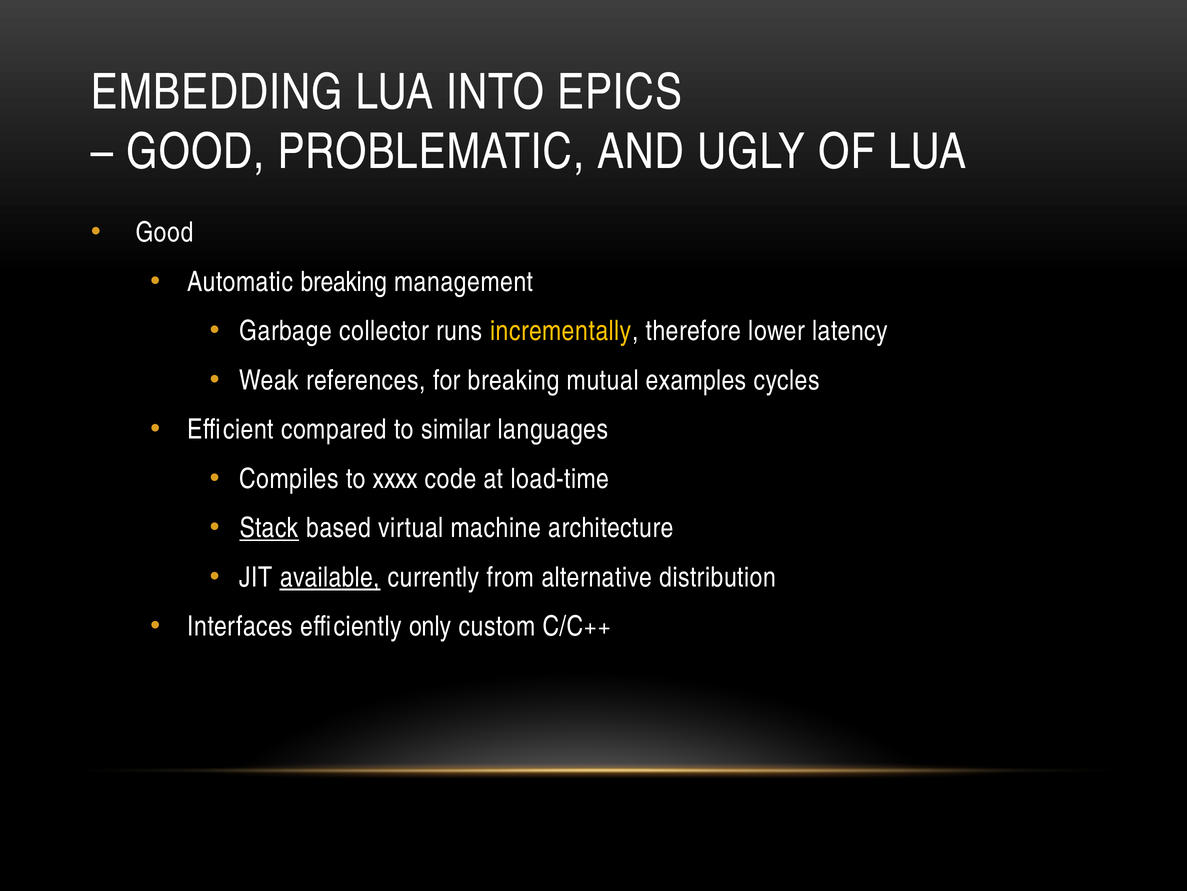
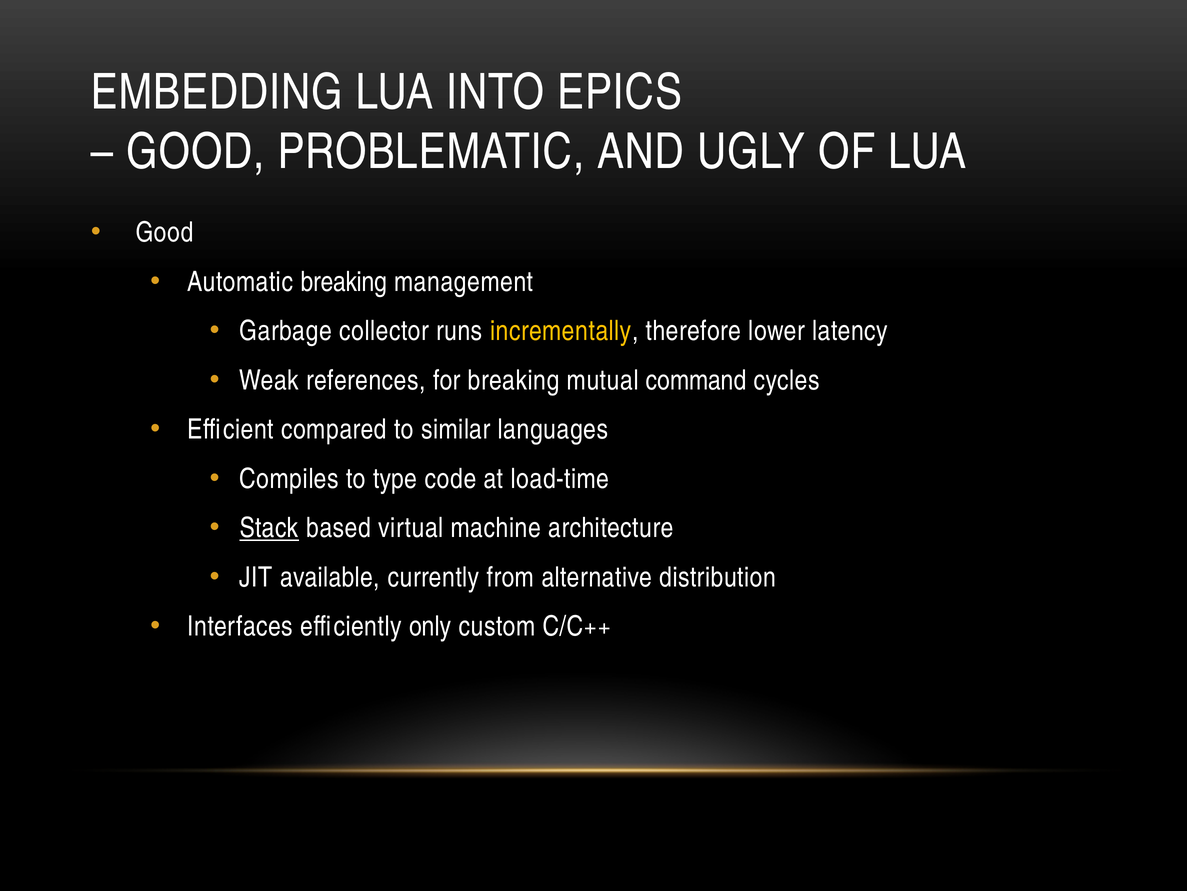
examples: examples -> command (696, 380)
xxxx: xxxx -> type (395, 479)
available underline: present -> none (330, 577)
